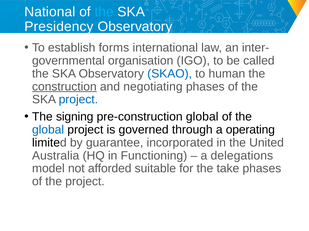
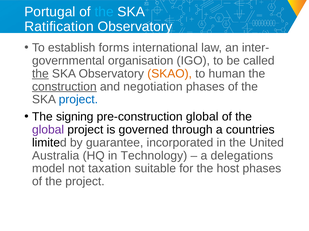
National: National -> Portugal (50, 12)
Presidency: Presidency -> Ratification (59, 27)
the underline: none -> present (40, 74)
SKAO colour: blue -> orange (170, 74)
negotiating: negotiating -> negotiation (153, 87)
global colour: blue -> purple (48, 130)
operating: operating -> countries (250, 130)
Functioning: Functioning -> Technology (154, 156)
afforded: afforded -> taxation (110, 169)
take: take -> host (228, 169)
